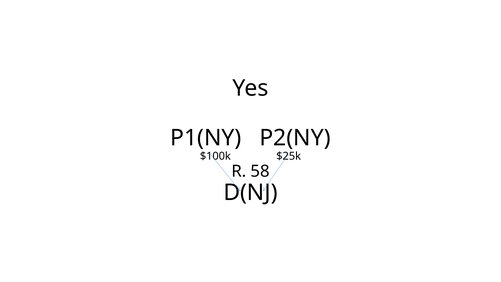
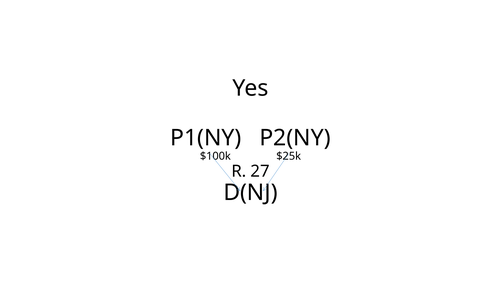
58: 58 -> 27 (260, 171)
